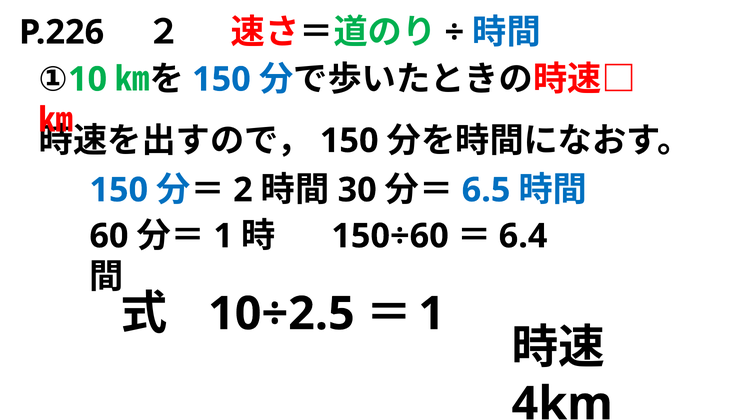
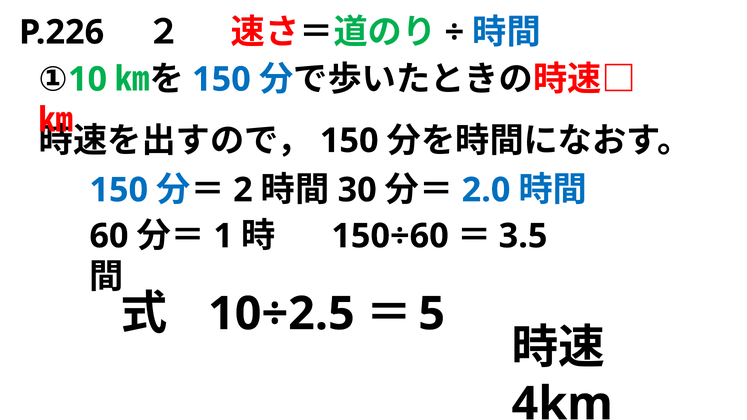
6.5: 6.5 -> 2.0 (486, 190)
6.4: 6.4 -> 3.5 (523, 236)
1: 1 -> 5 (432, 314)
